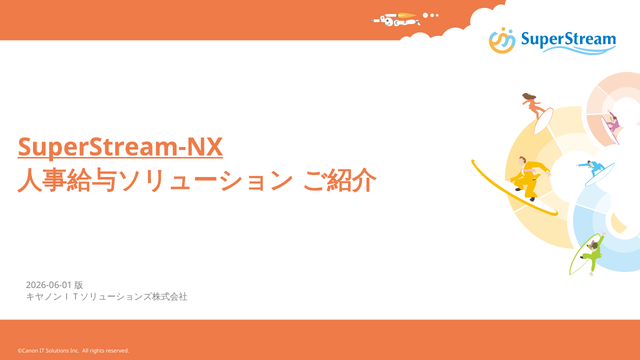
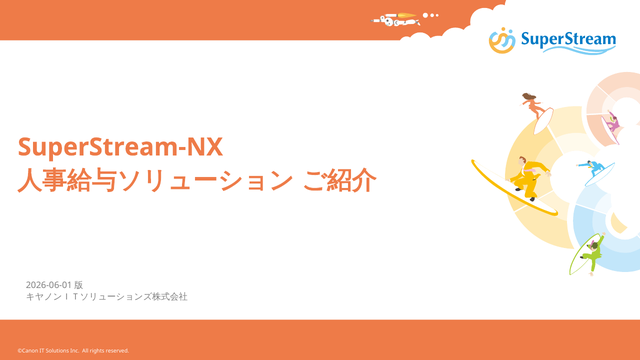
SuperStream-NX underline: present -> none (120, 147)
